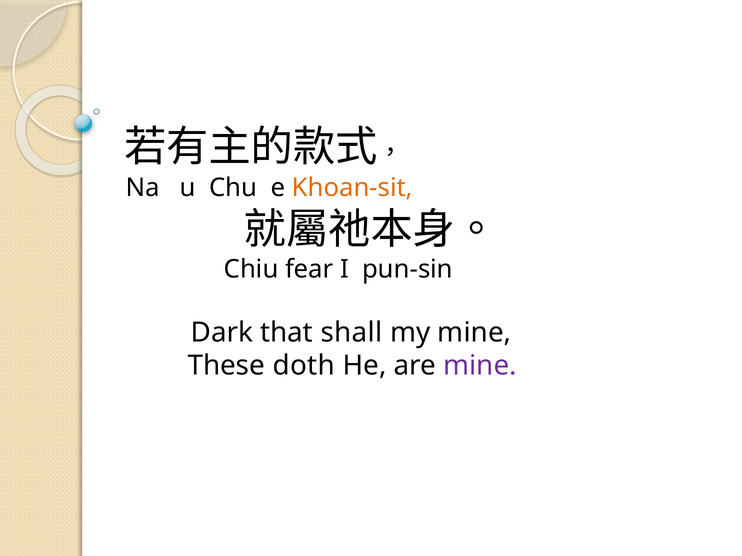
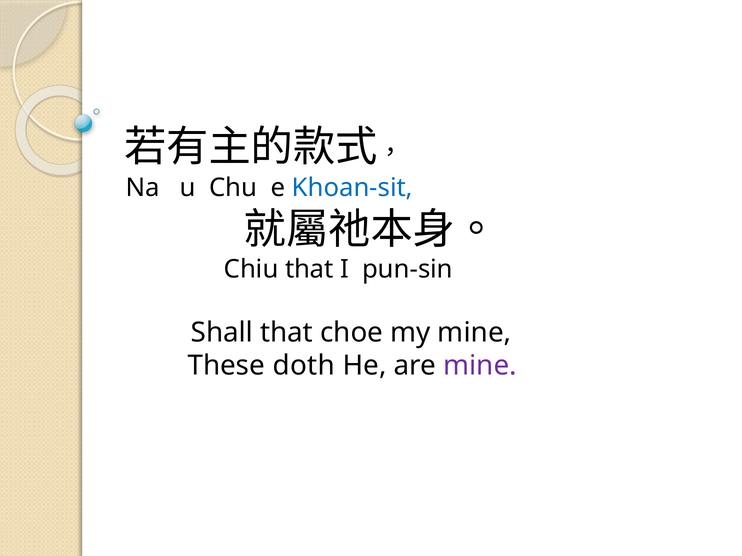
Khoan-sit colour: orange -> blue (352, 188)
Chiu fear: fear -> that (309, 269)
Dark: Dark -> Shall (222, 333)
shall: shall -> choe (352, 333)
